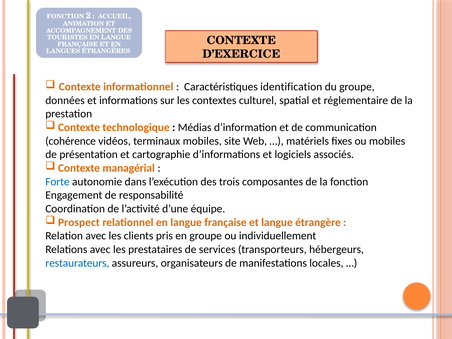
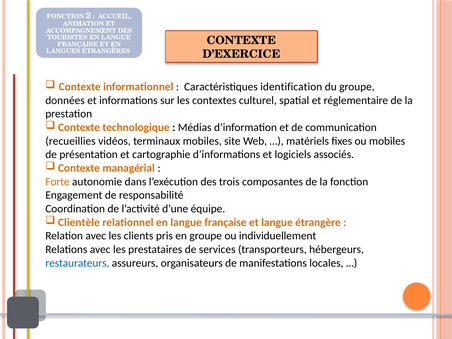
cohérence: cohérence -> recueillies (71, 141)
Forte colour: blue -> orange (57, 182)
Prospect: Prospect -> Clientèle (79, 222)
